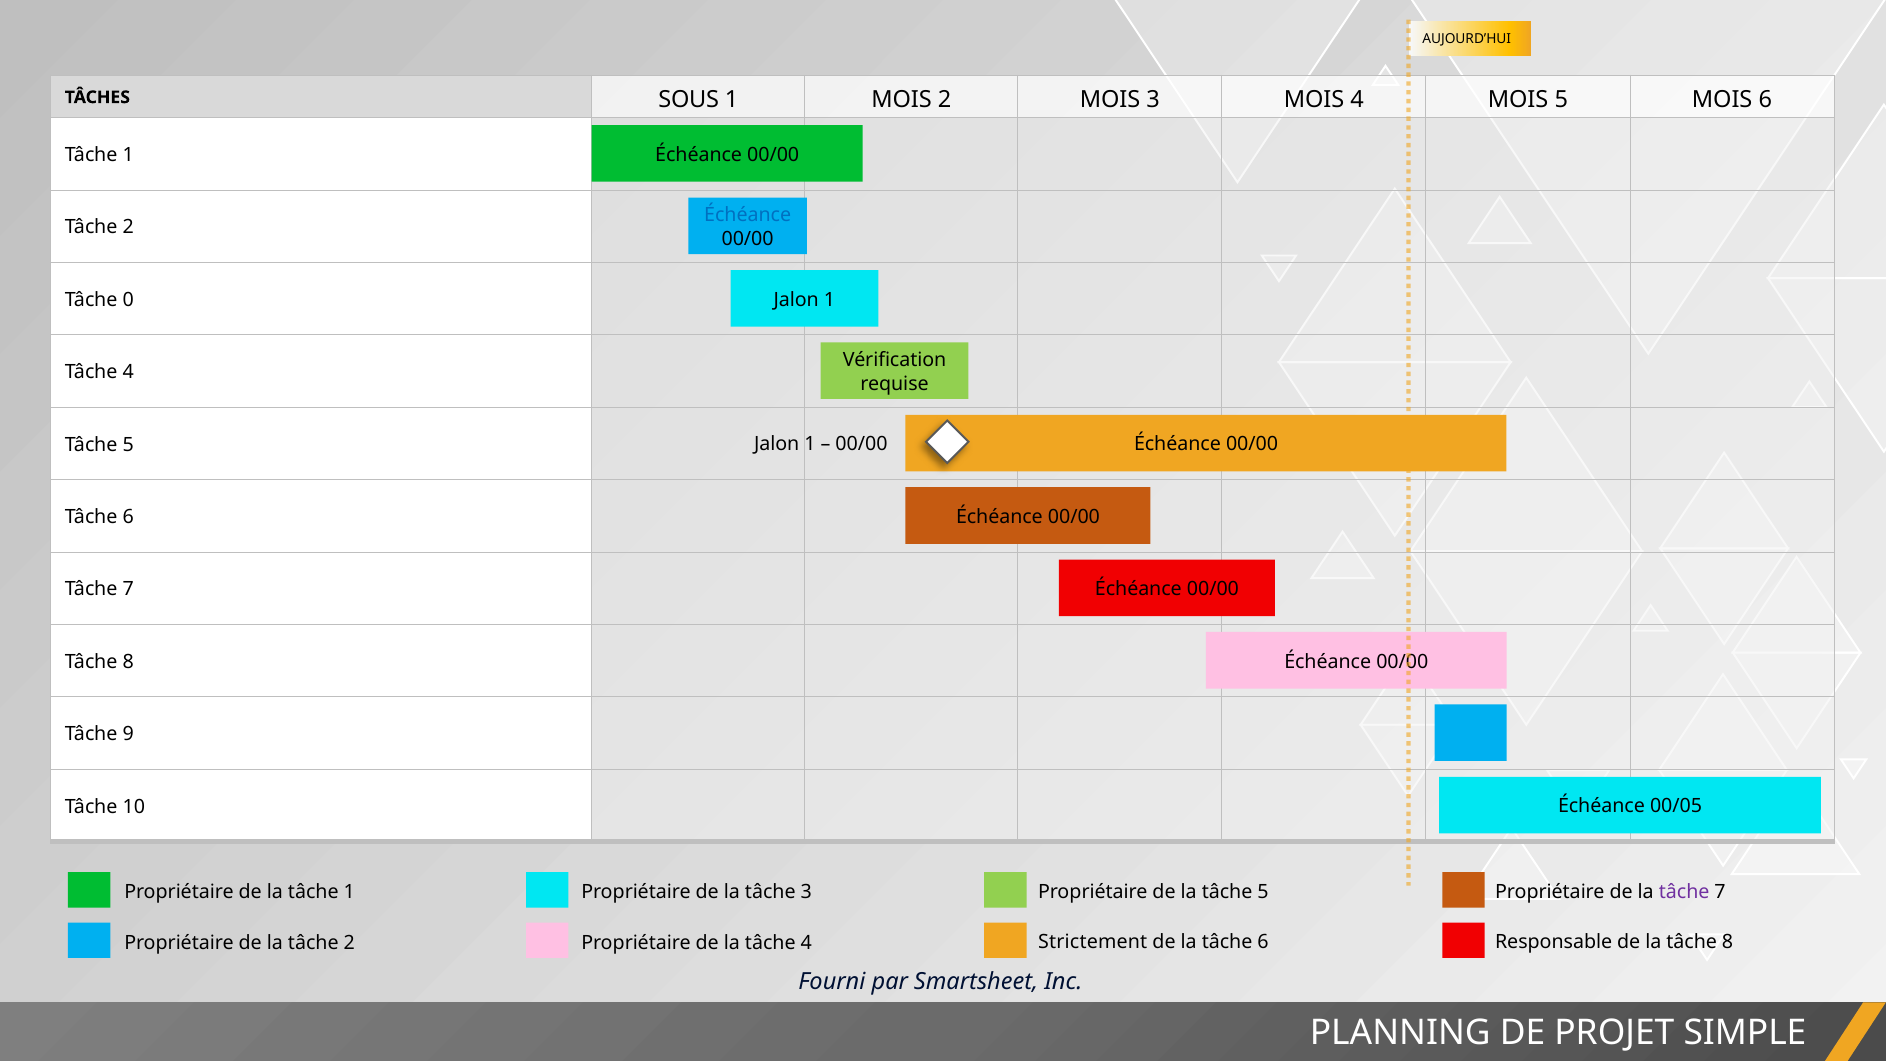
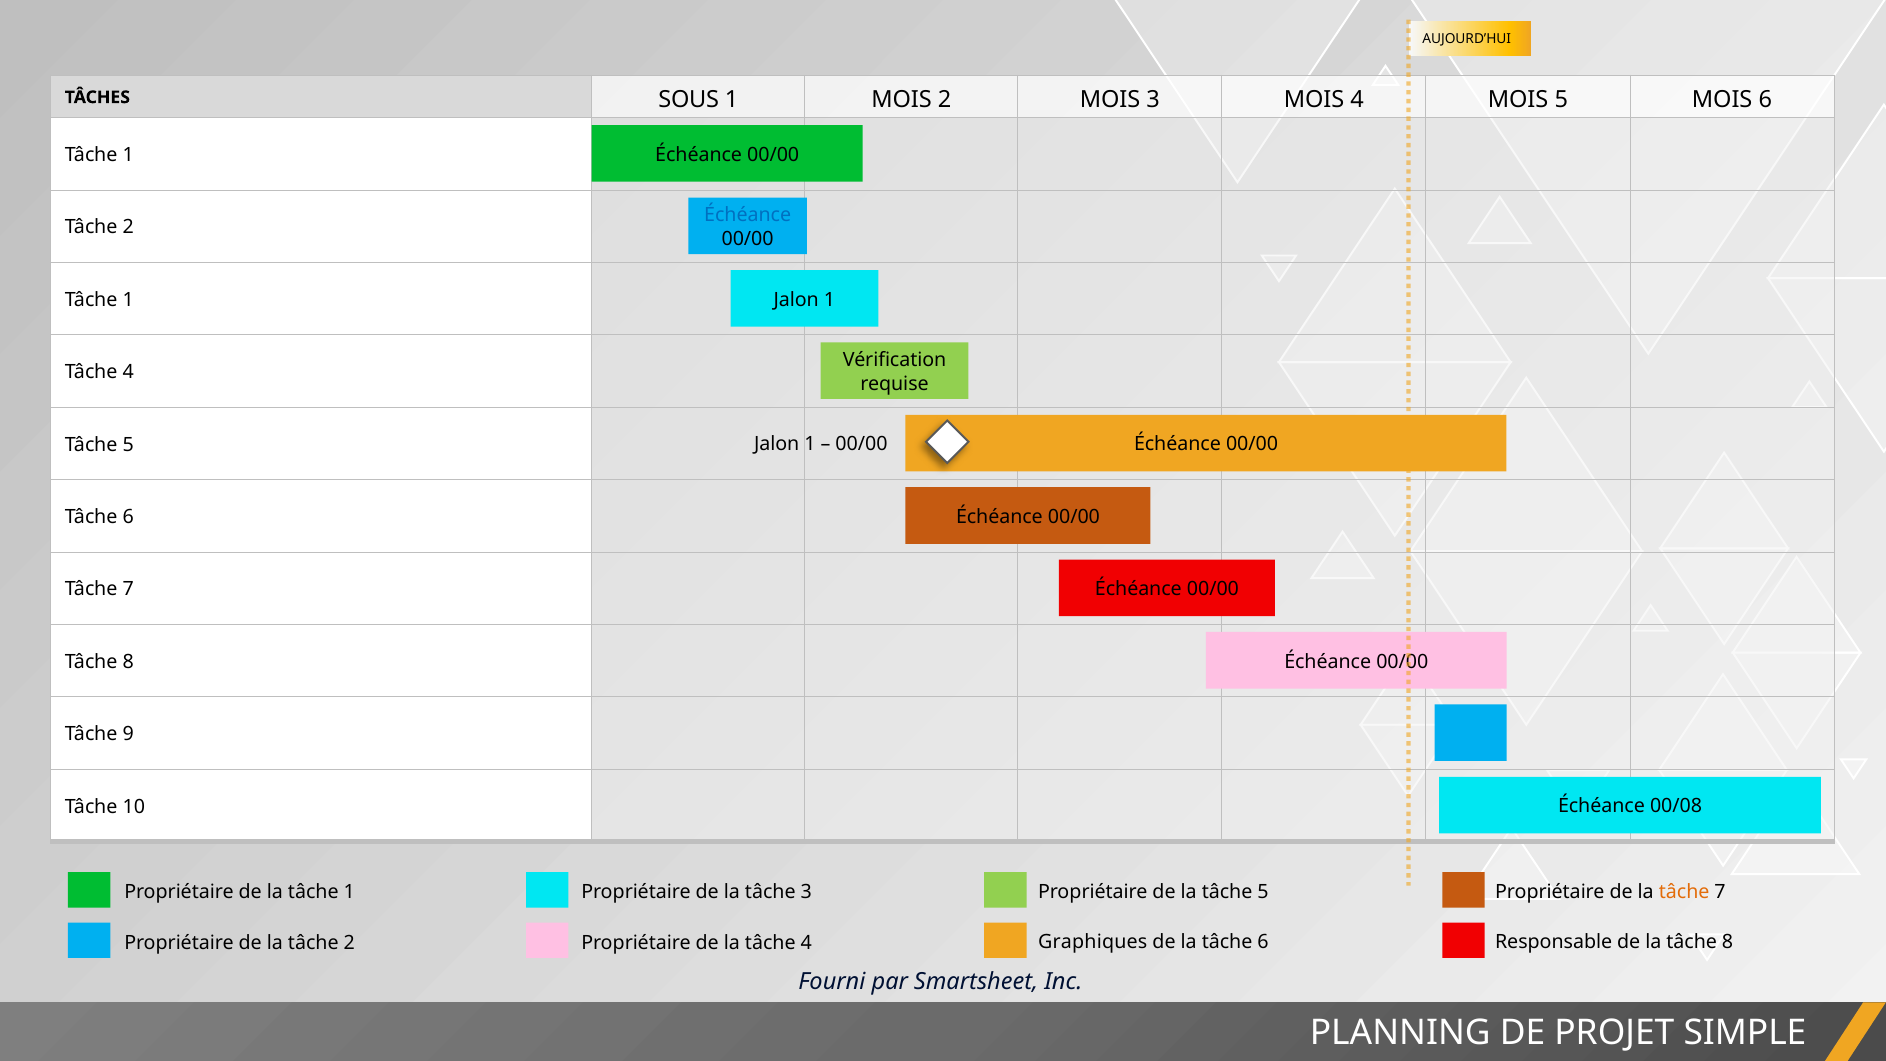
0: 0 -> 1 (128, 300)
00/05: 00/05 -> 00/08 (1676, 806)
tâche colour: purple -> orange (1684, 892)
Strictement: Strictement -> Graphiques (1093, 942)
